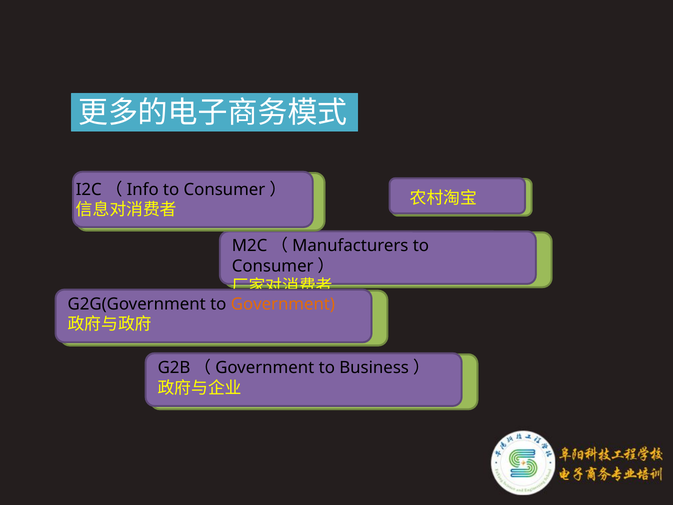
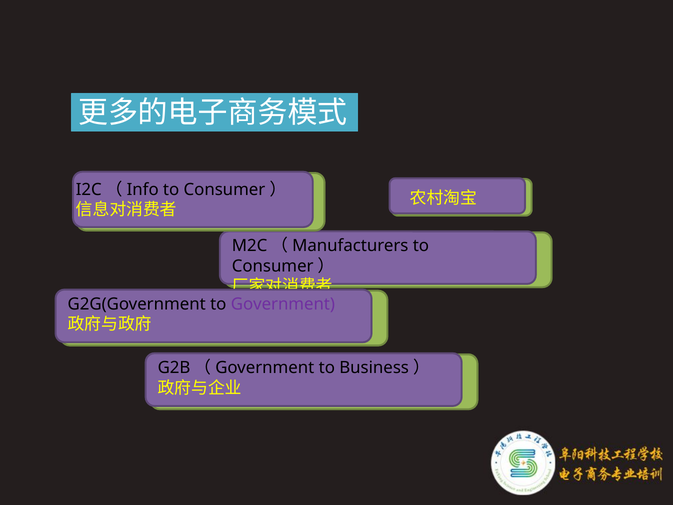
Government colour: orange -> purple (283, 304)
